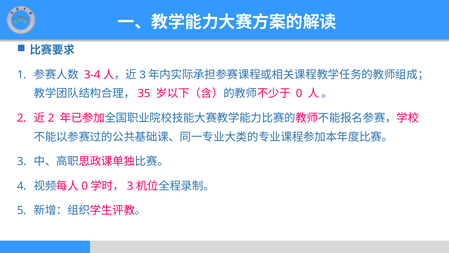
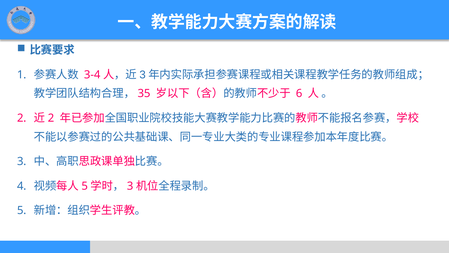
0: 0 -> 6 (299, 93)
0: 0 -> 5 (85, 186)
